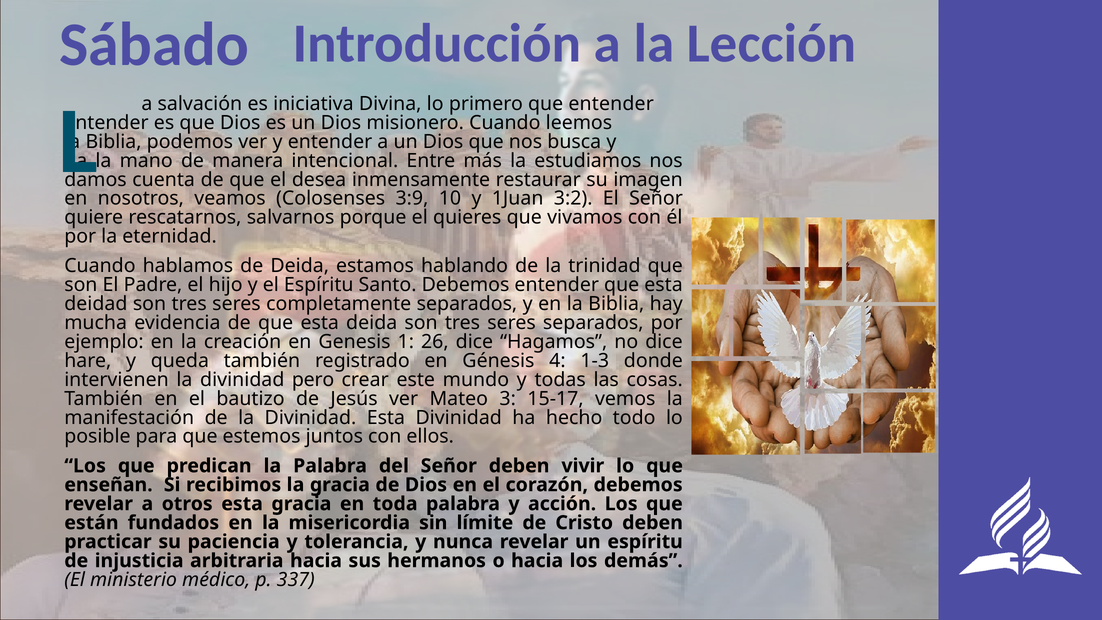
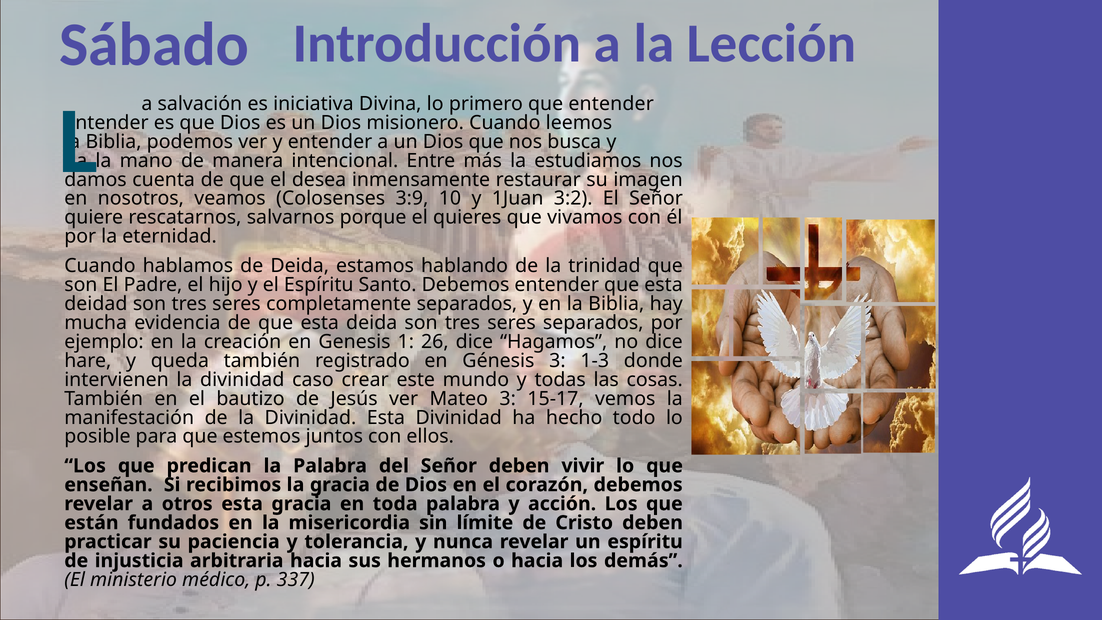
Génesis 4: 4 -> 3 (557, 361)
pero: pero -> caso (313, 380)
